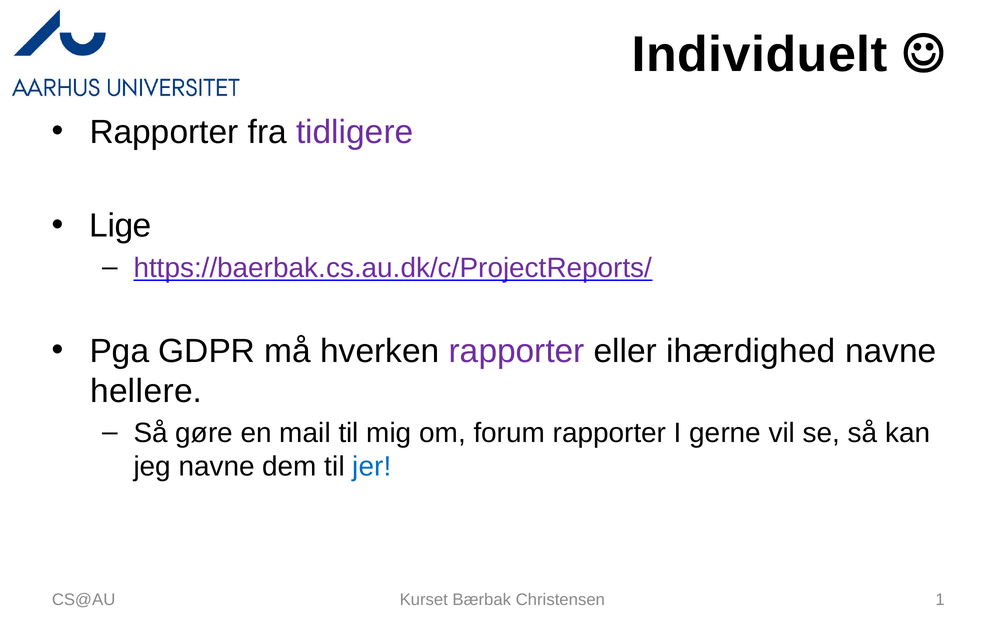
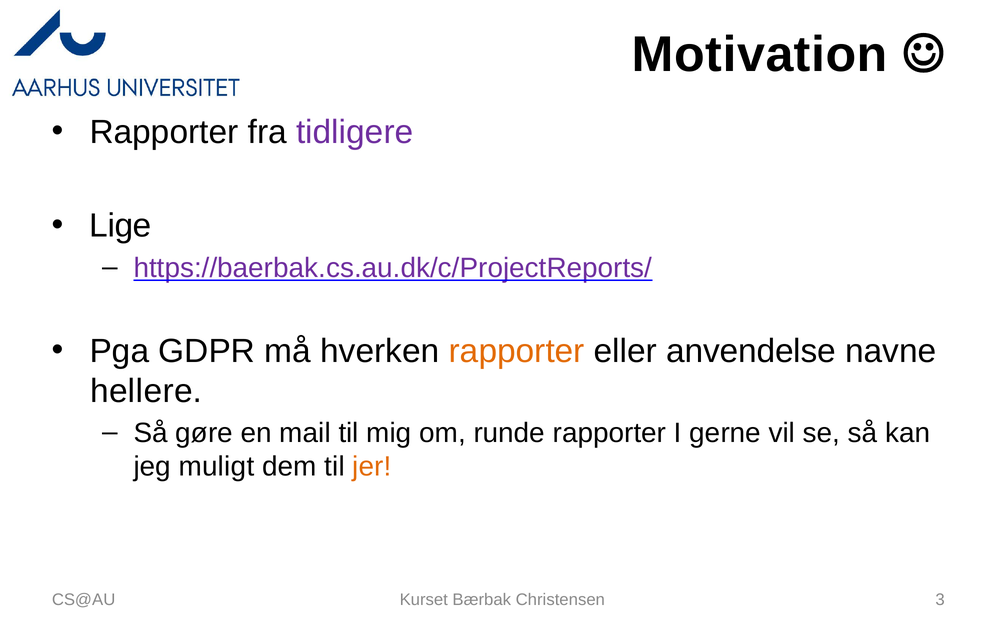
Individuelt: Individuelt -> Motivation (760, 54)
rapporter colour: purple -> orange (517, 351)
ihærdighed: ihærdighed -> anvendelse (751, 351)
forum: forum -> runde (509, 433)
jeg navne: navne -> muligt (216, 467)
jer colour: blue -> orange (372, 467)
1: 1 -> 3 (940, 600)
